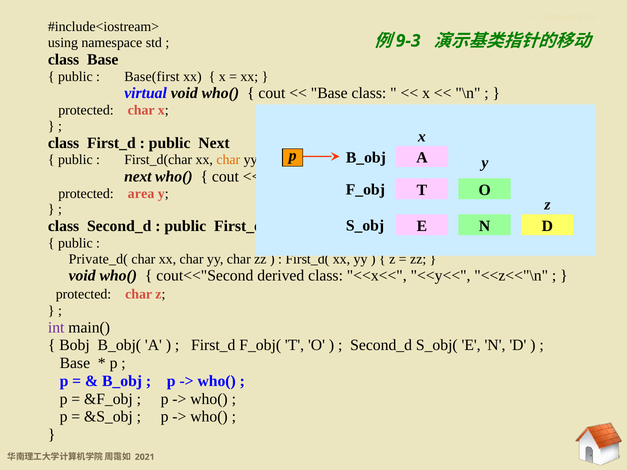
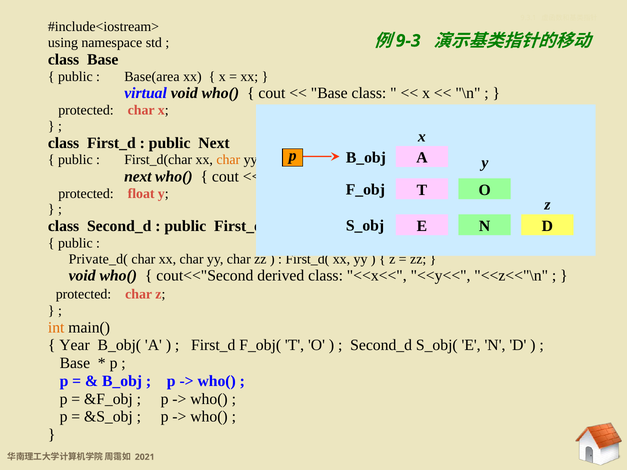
Base(first: Base(first -> Base(area (152, 76)
area: area -> float (141, 194)
int colour: purple -> orange (56, 328)
Bobj: Bobj -> Year (75, 345)
